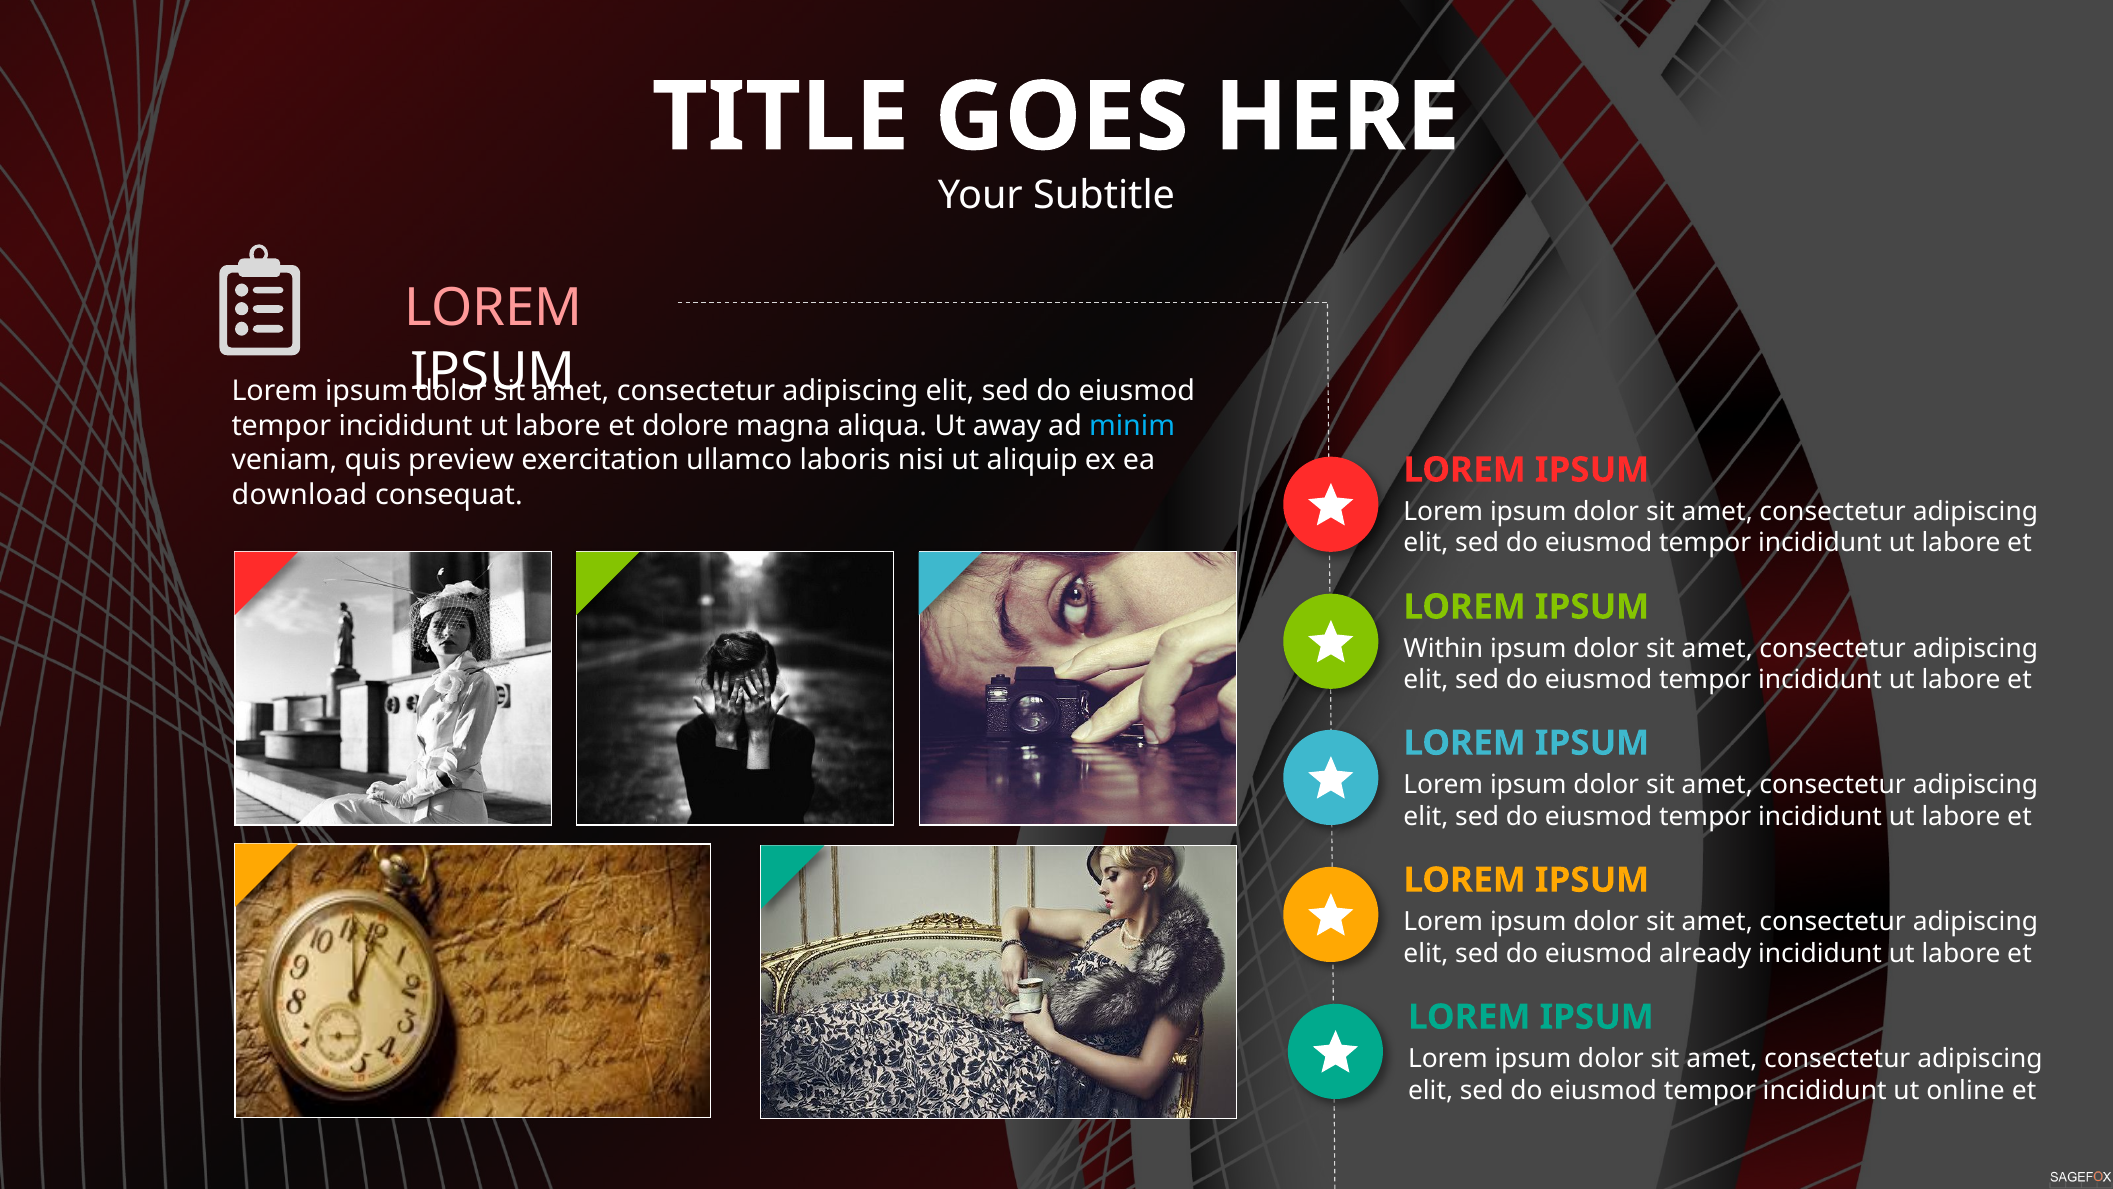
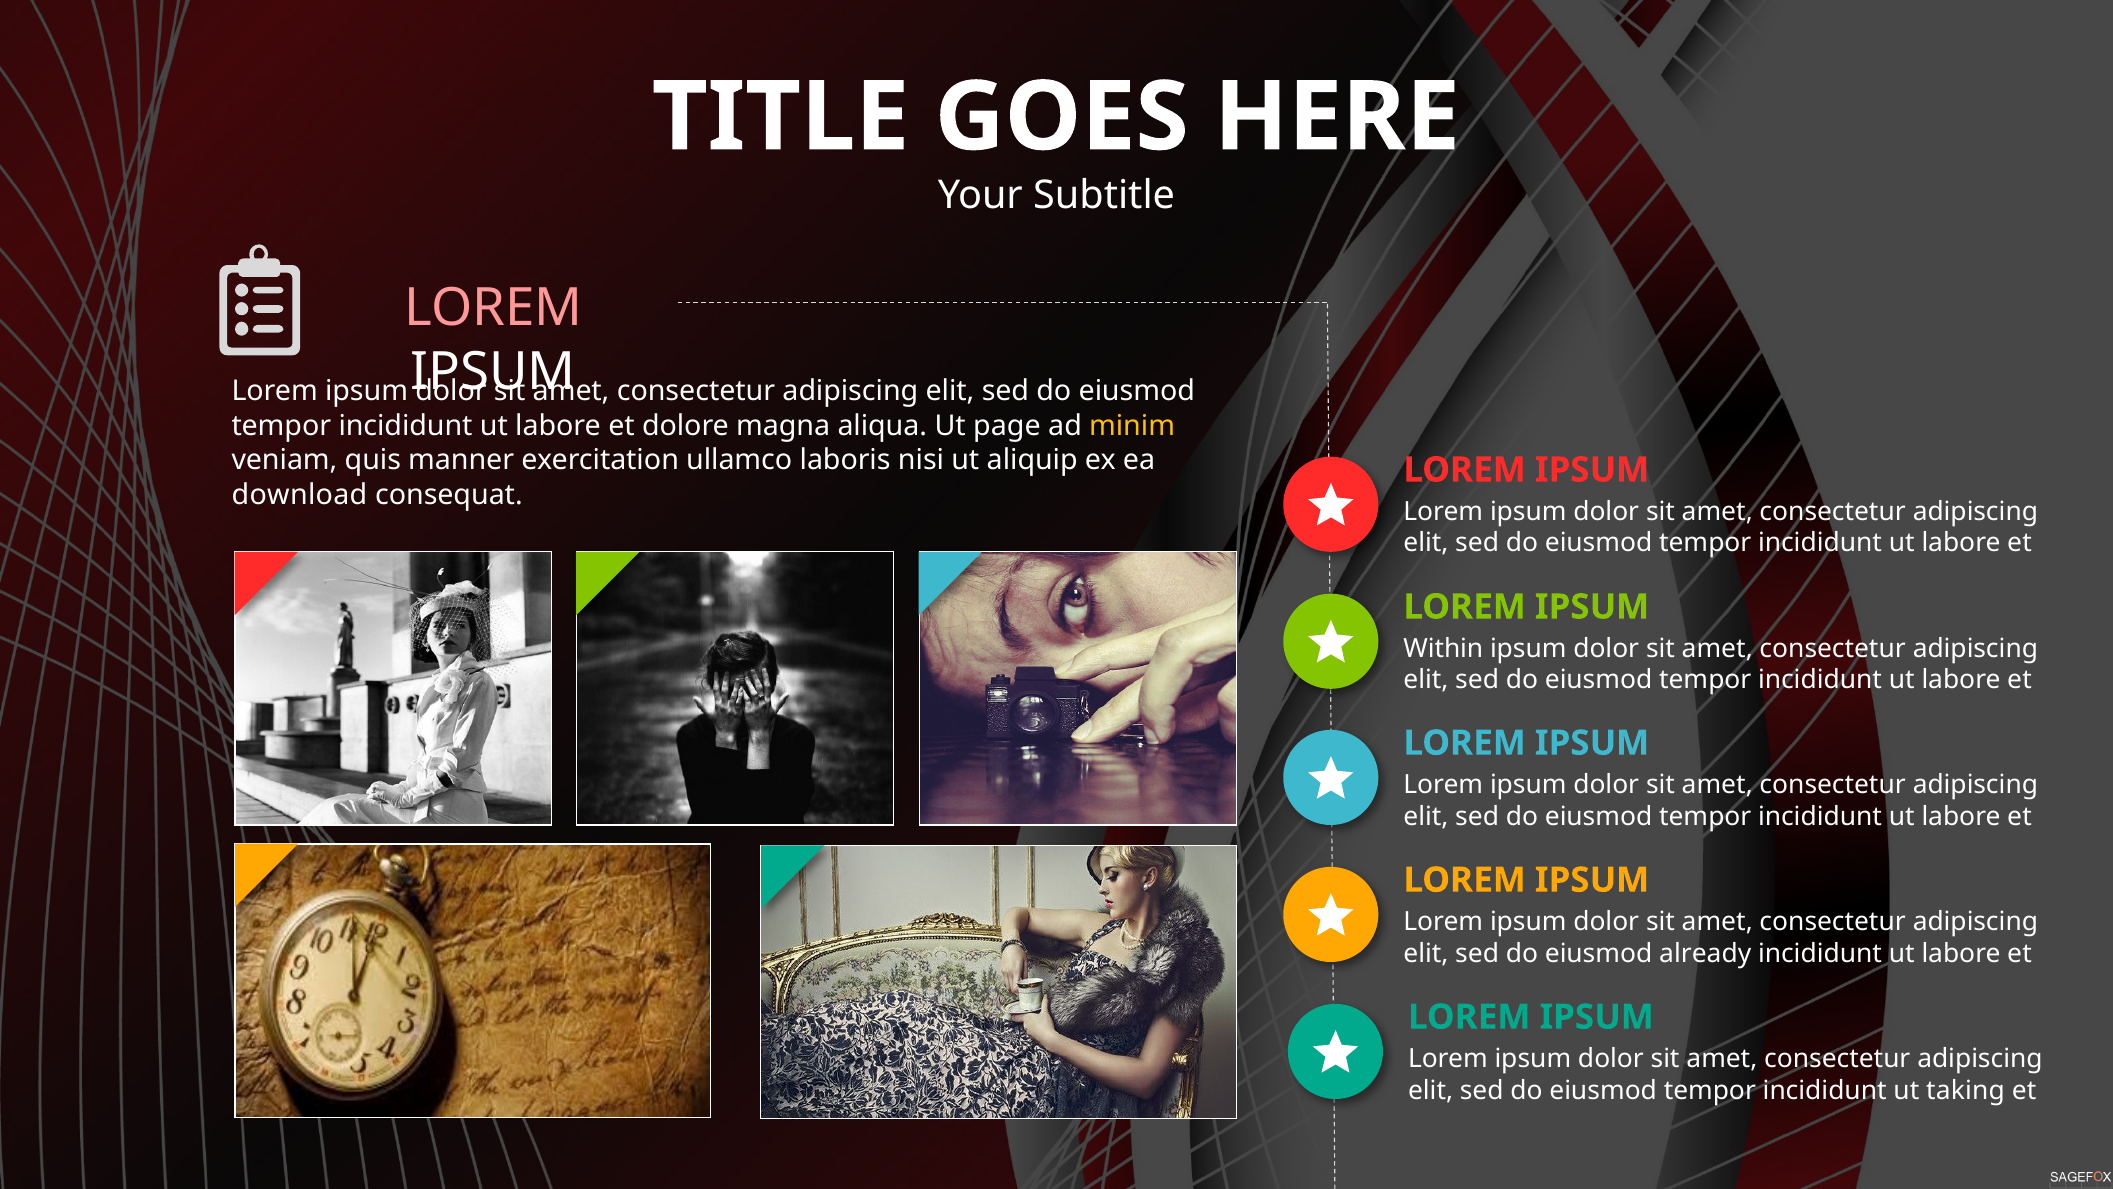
away: away -> page (1007, 426)
minim colour: light blue -> yellow (1132, 426)
preview: preview -> manner (461, 460)
online: online -> taking (1965, 1090)
